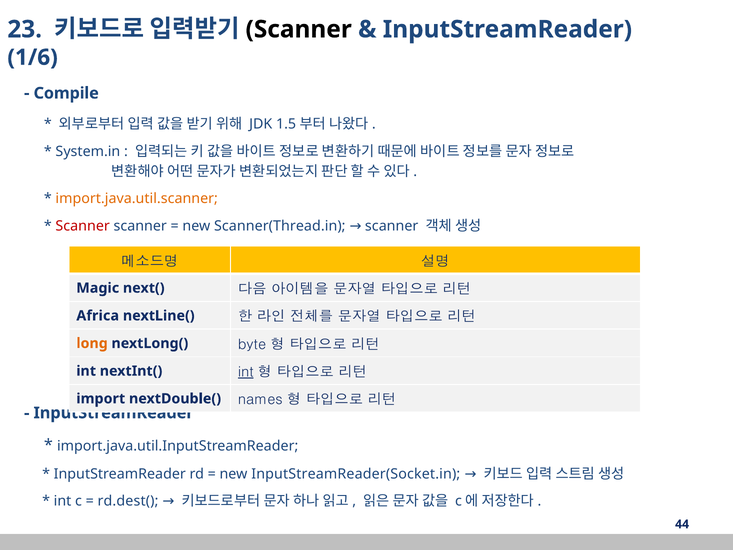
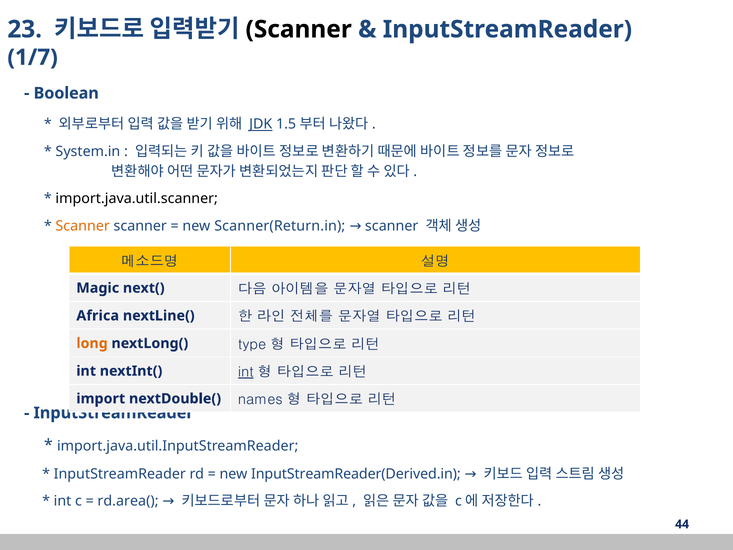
1/6: 1/6 -> 1/7 (33, 57)
Compile: Compile -> Boolean (66, 93)
JDK underline: none -> present (261, 124)
import.java.util.scanner colour: orange -> black (137, 199)
Scanner colour: red -> orange (83, 226)
Scanner(Thread.in: Scanner(Thread.in -> Scanner(Return.in (280, 226)
byte: byte -> type (252, 344)
InputStreamReader(Socket.in: InputStreamReader(Socket.in -> InputStreamReader(Derived.in (356, 474)
rd.dest(: rd.dest( -> rd.area( (128, 501)
